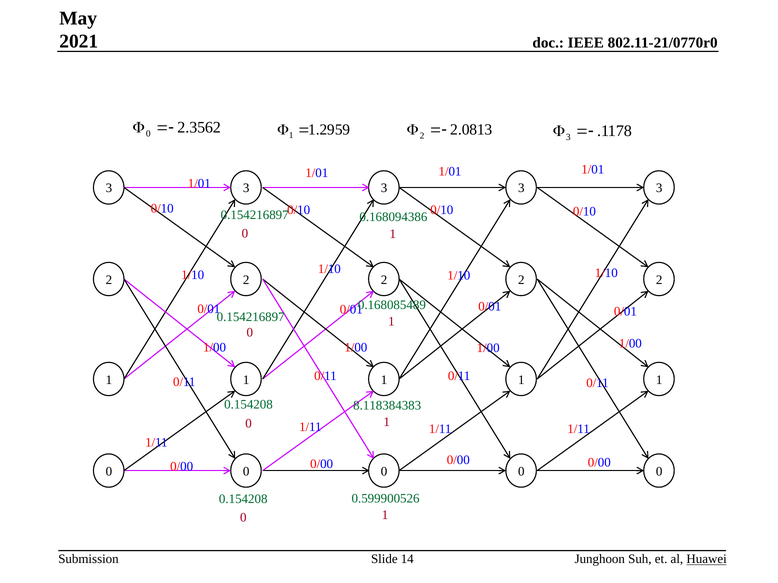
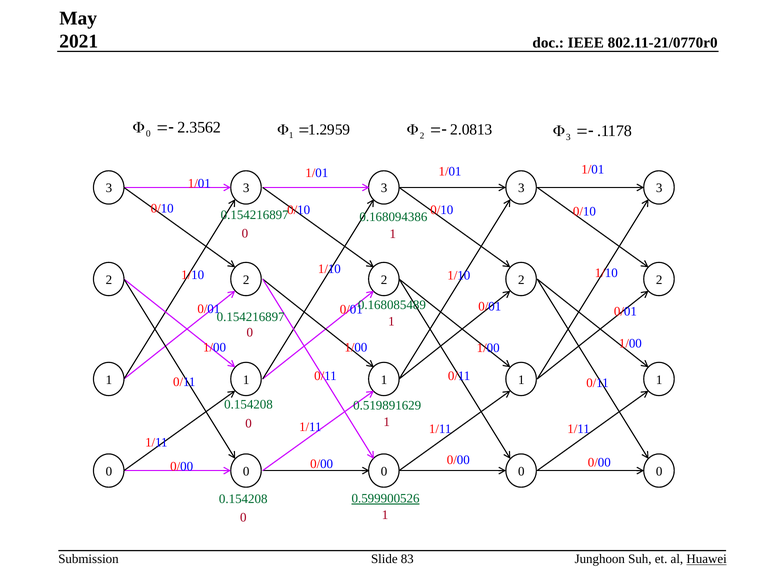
8.118384383: 8.118384383 -> 0.519891629 (387, 406)
0.599900526 underline: none -> present (386, 499)
14: 14 -> 83 (407, 560)
